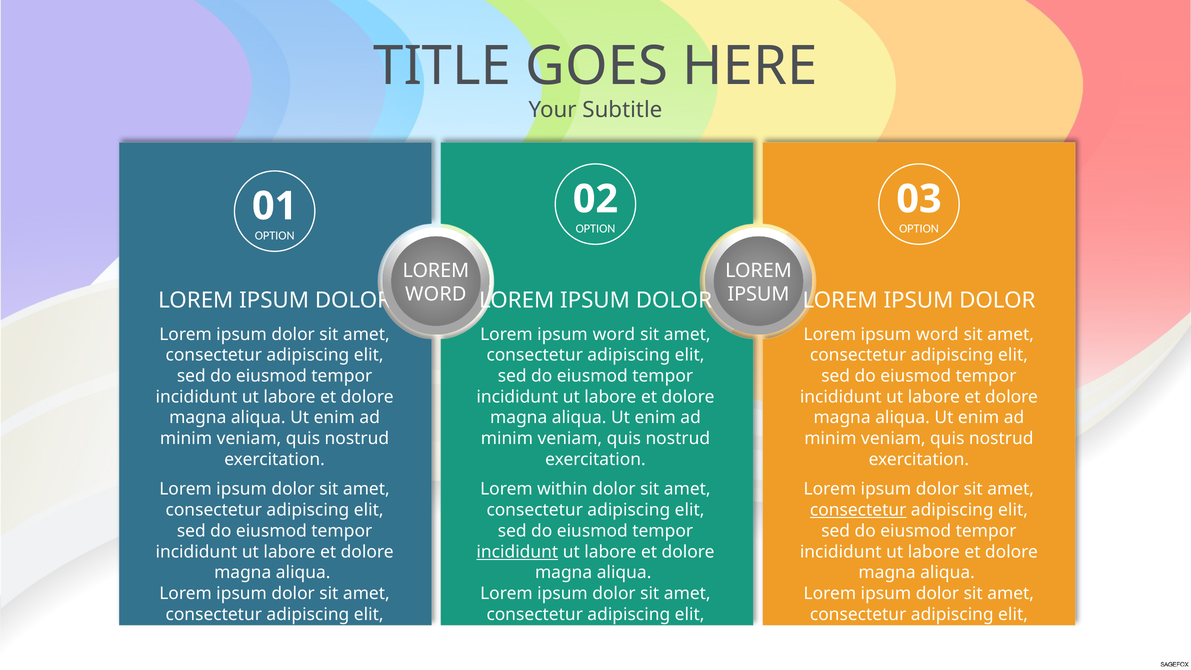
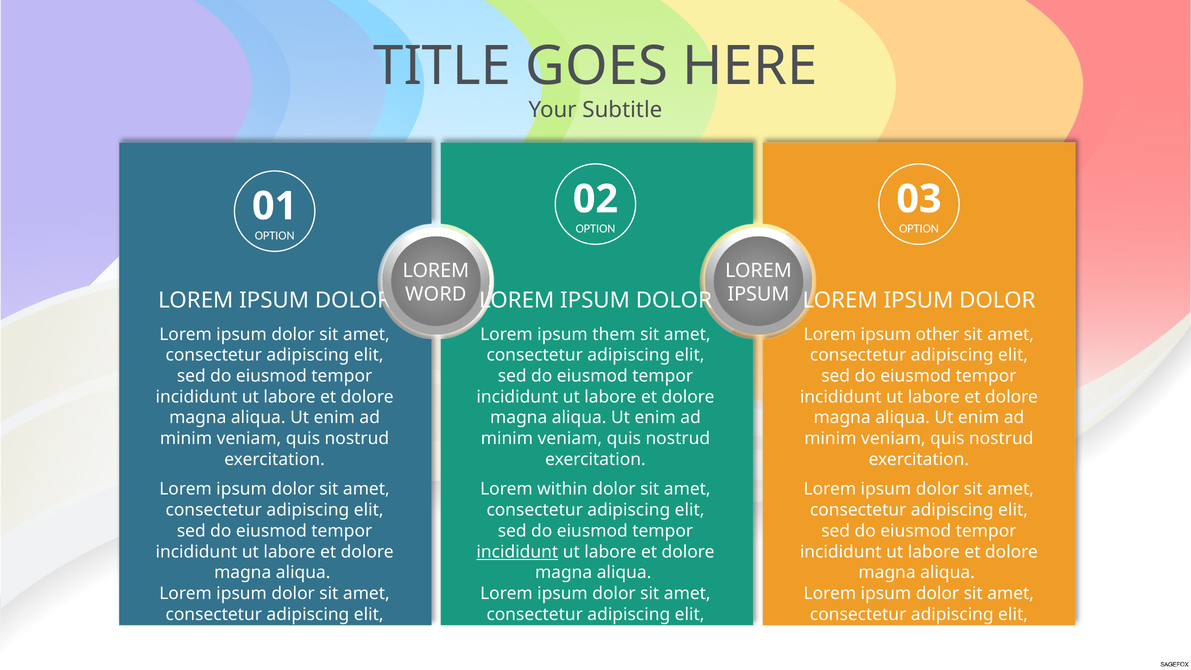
word: word -> them (614, 334)
word: word -> other (938, 334)
consectetur underline: present -> none (858, 510)
